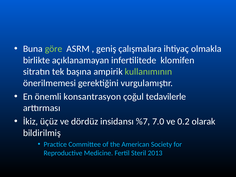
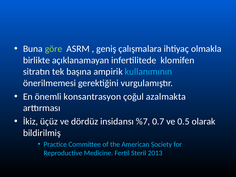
kullanımının colour: light green -> light blue (148, 72)
tedavilerle: tedavilerle -> azalmakta (166, 97)
7.0: 7.0 -> 0.7 (158, 122)
0.2: 0.2 -> 0.5 (183, 122)
